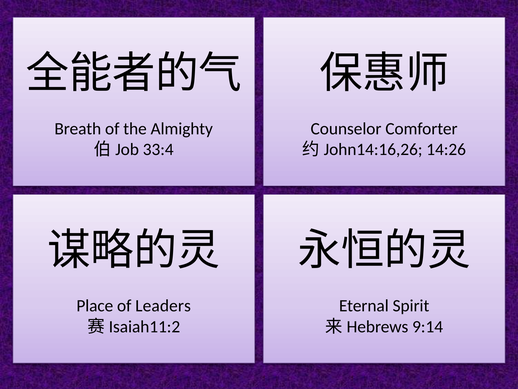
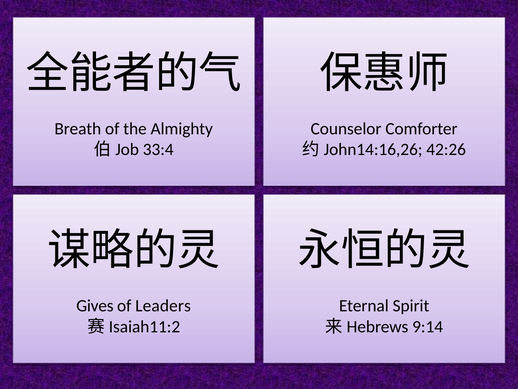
14:26: 14:26 -> 42:26 (446, 149)
Place: Place -> Gives (95, 306)
